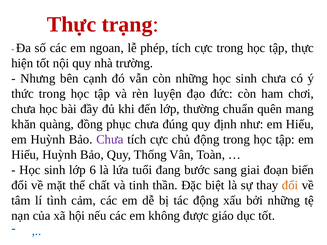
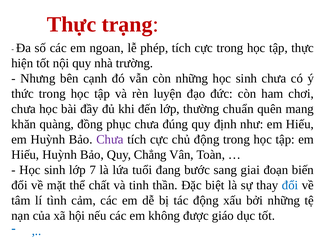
Thống: Thống -> Chẳng (150, 155)
6: 6 -> 7 (93, 170)
đổi colour: orange -> blue (290, 185)
